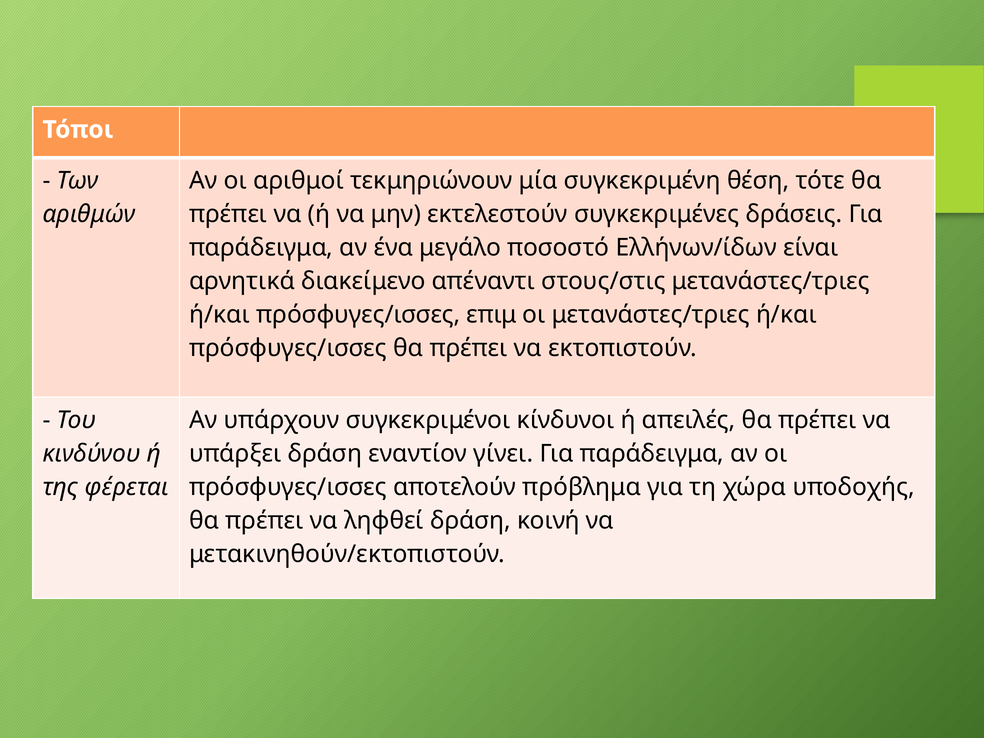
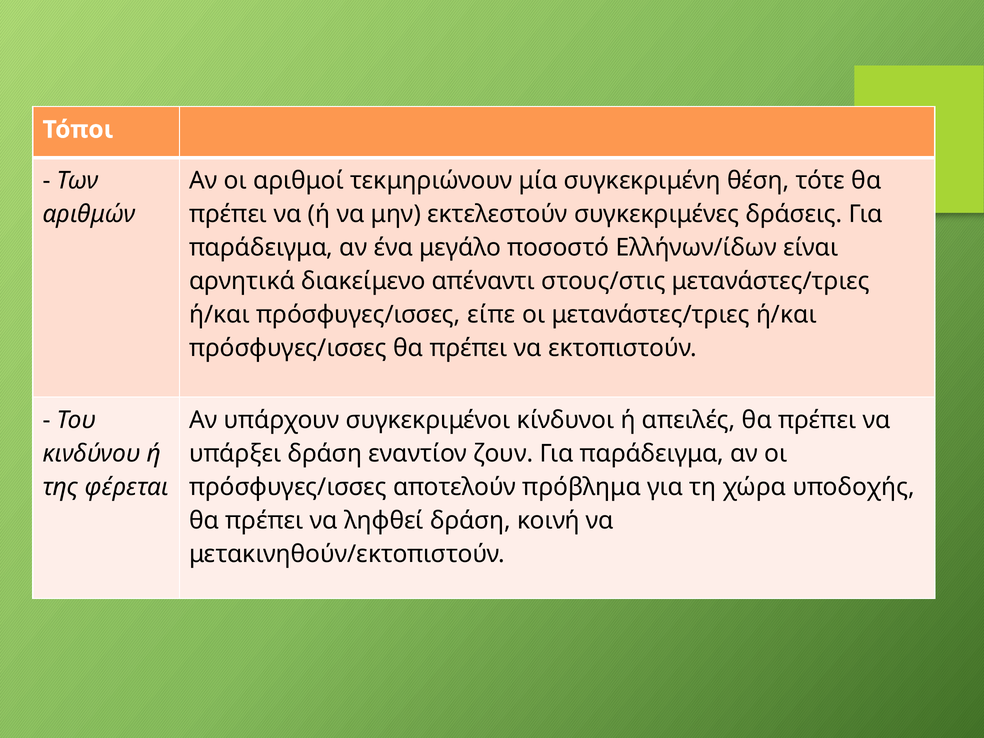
επιμ: επιμ -> είπε (491, 315)
γίνει: γίνει -> ζουν (503, 454)
